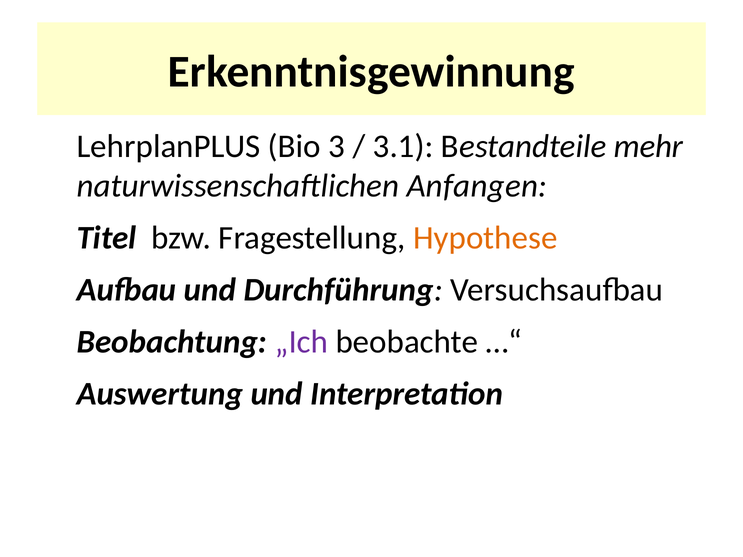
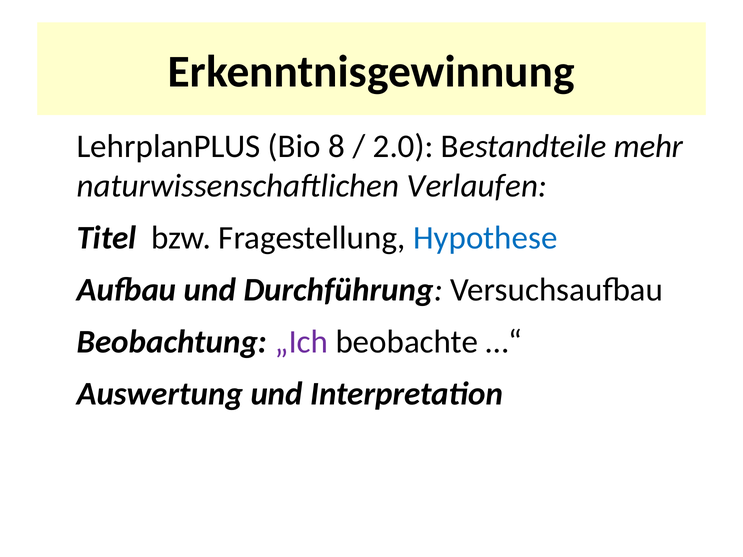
3: 3 -> 8 (337, 146)
3.1: 3.1 -> 2.0 (403, 146)
Anfangen: Anfangen -> Verlaufen (477, 186)
Hypothese colour: orange -> blue (485, 238)
